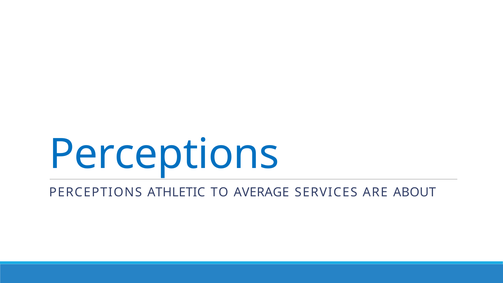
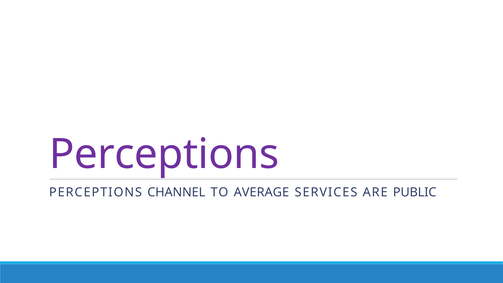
Perceptions colour: blue -> purple (164, 154)
ATHLETIC: ATHLETIC -> CHANNEL (176, 192)
ABOUT: ABOUT -> PUBLIC (415, 192)
